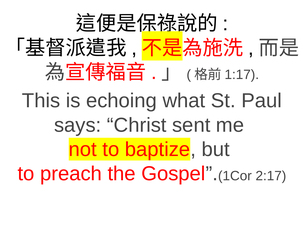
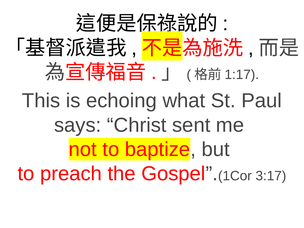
2:17: 2:17 -> 3:17 (271, 176)
